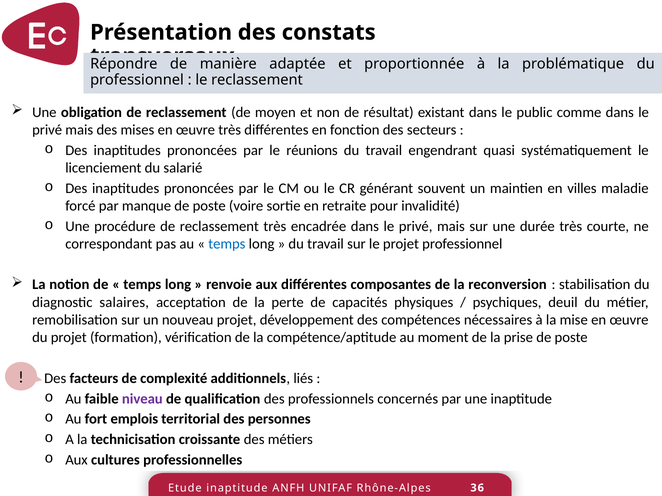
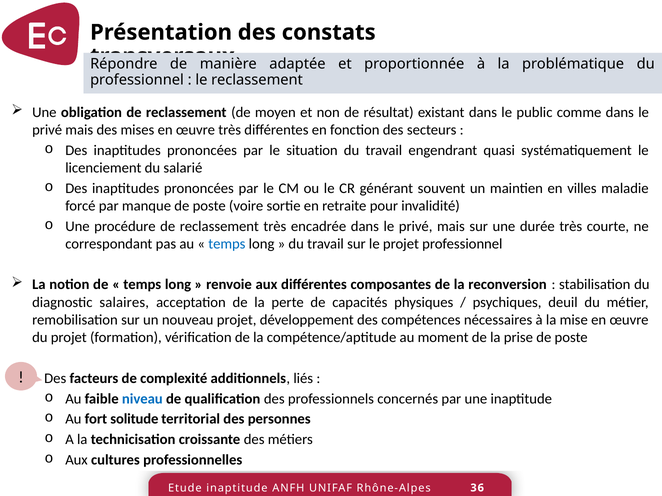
réunions: réunions -> situation (312, 150)
niveau colour: purple -> blue (142, 399)
emplois: emplois -> solitude (134, 419)
